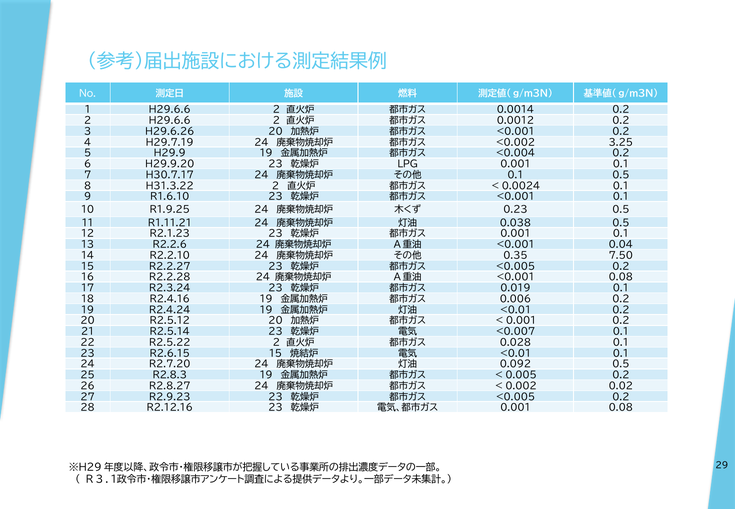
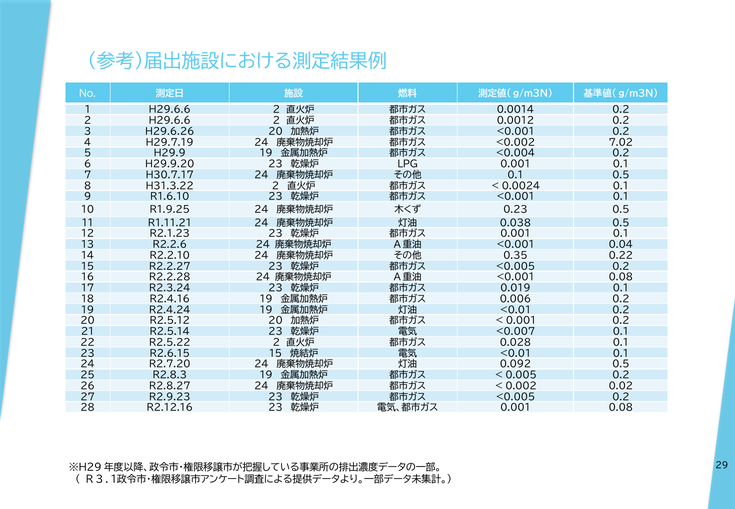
3.25: 3.25 -> 7.02 (621, 142)
7.50: 7.50 -> 0.22 (621, 255)
